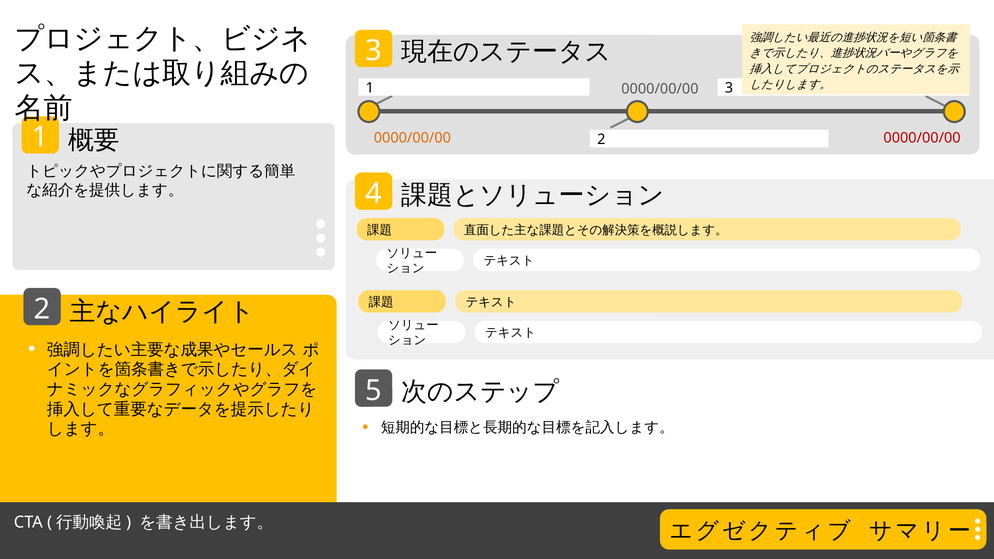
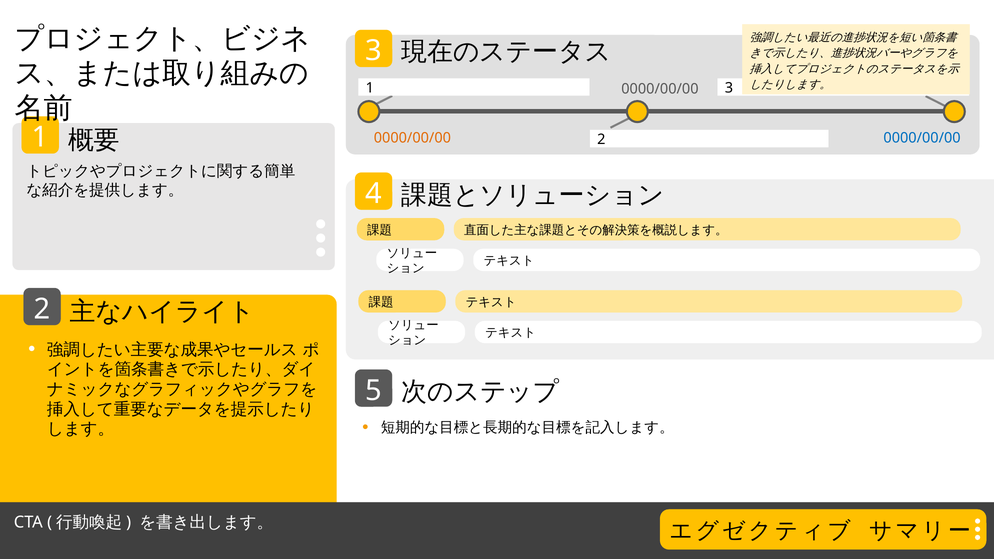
0000/00/00 colour: red -> blue (922, 138)
